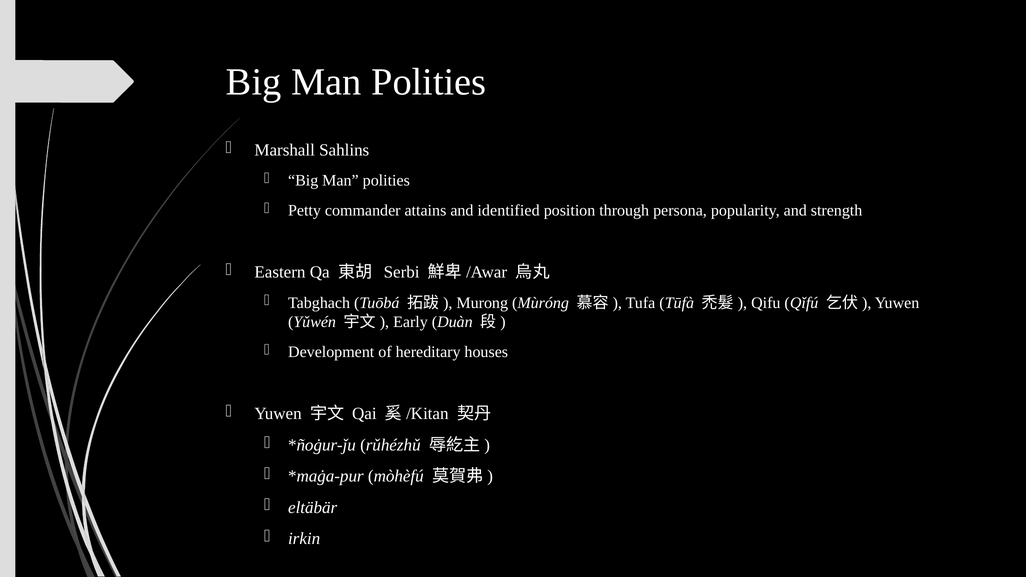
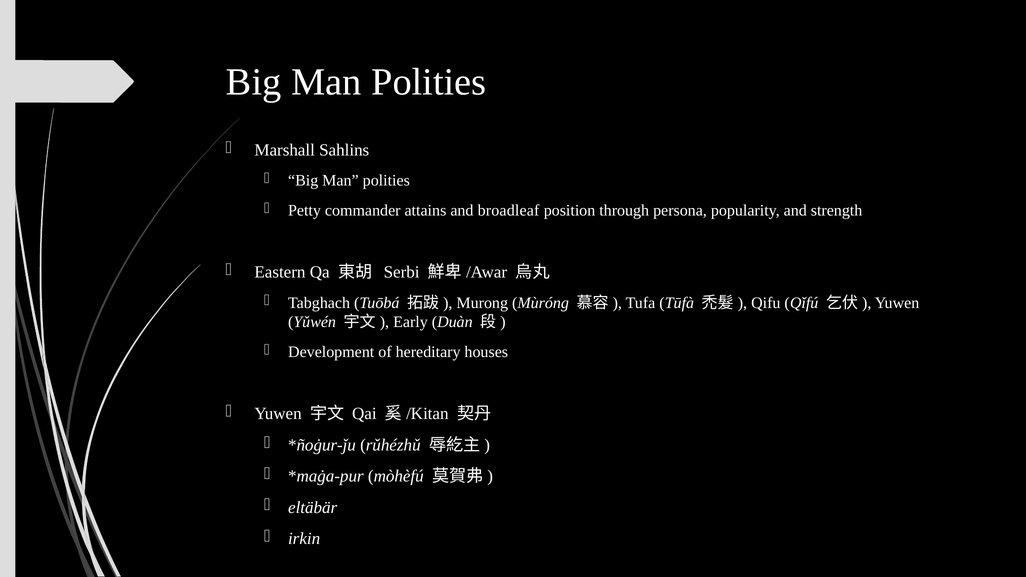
identified: identified -> broadleaf (509, 211)
